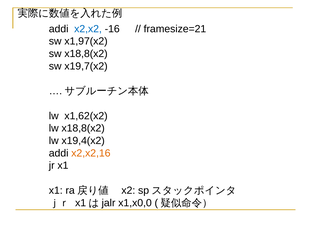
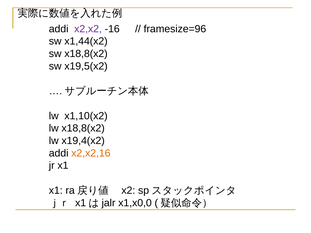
x2,x2 colour: blue -> purple (88, 29)
framesize=21: framesize=21 -> framesize=96 (175, 29)
x1,97(x2: x1,97(x2 -> x1,44(x2 (86, 41)
x19,7(x2: x19,7(x2 -> x19,5(x2 (86, 66)
x1,62(x2: x1,62(x2 -> x1,10(x2 (86, 116)
